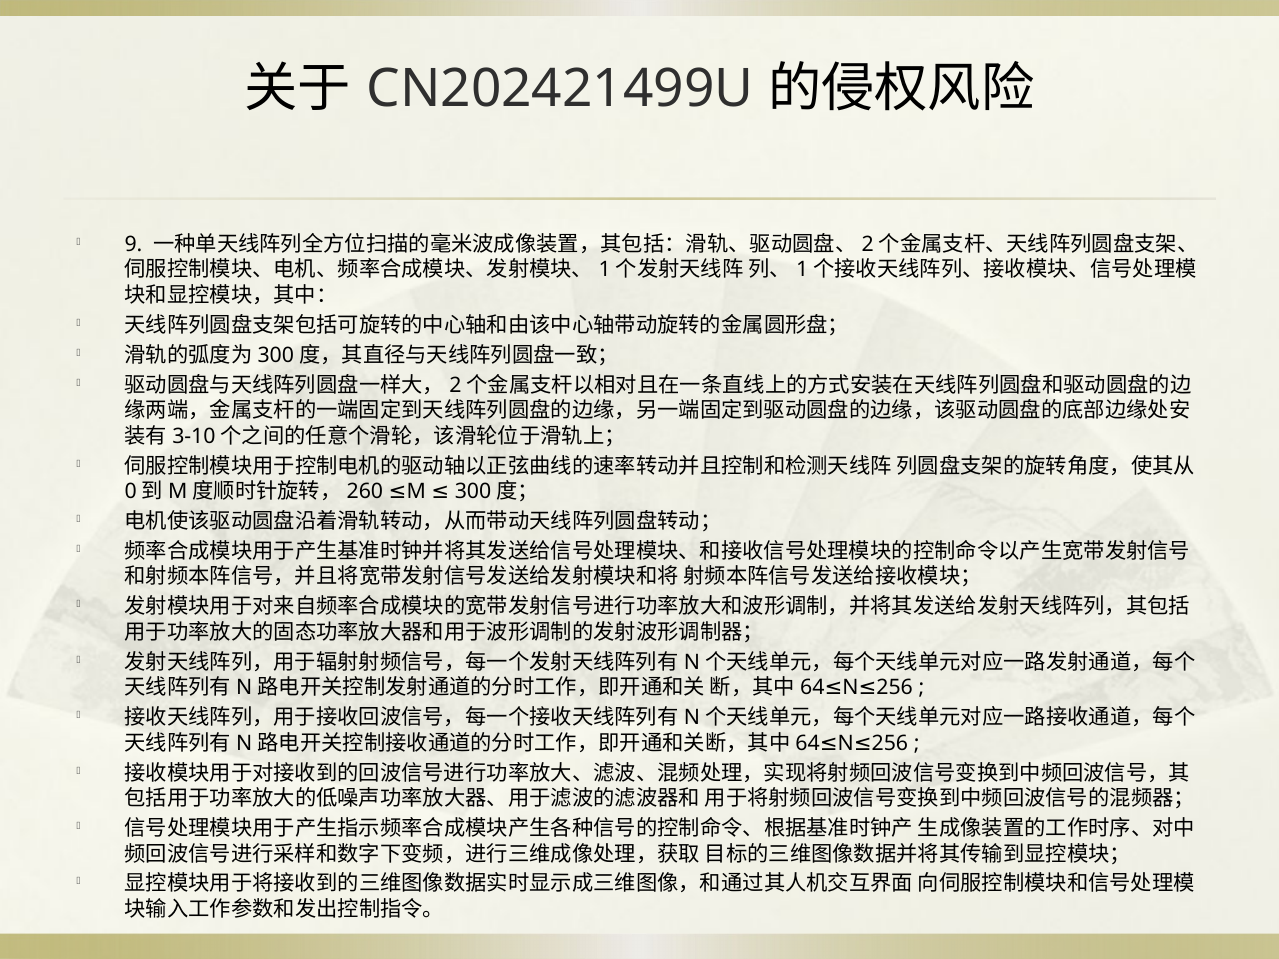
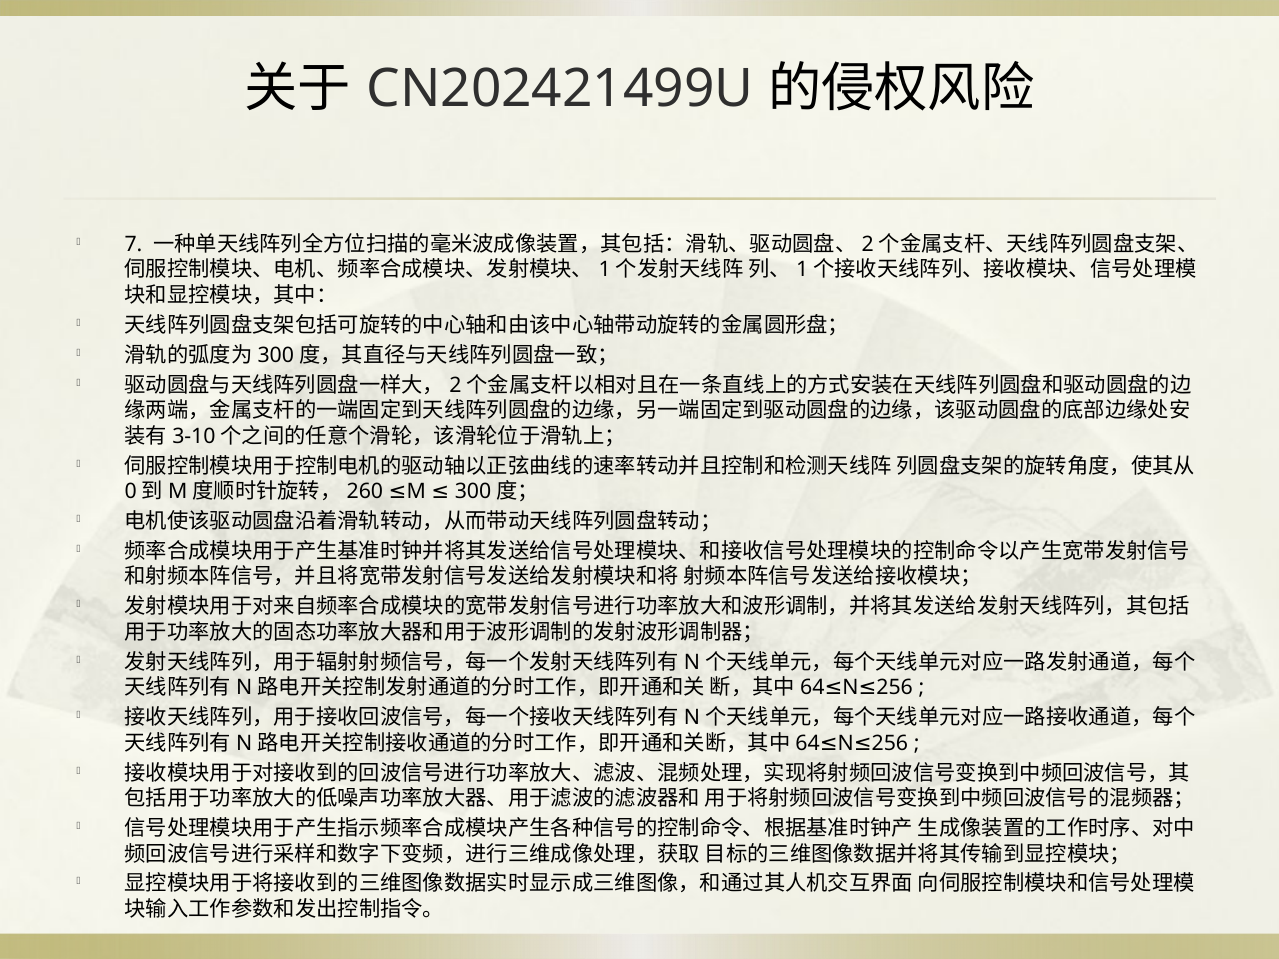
9: 9 -> 7 (133, 244)
